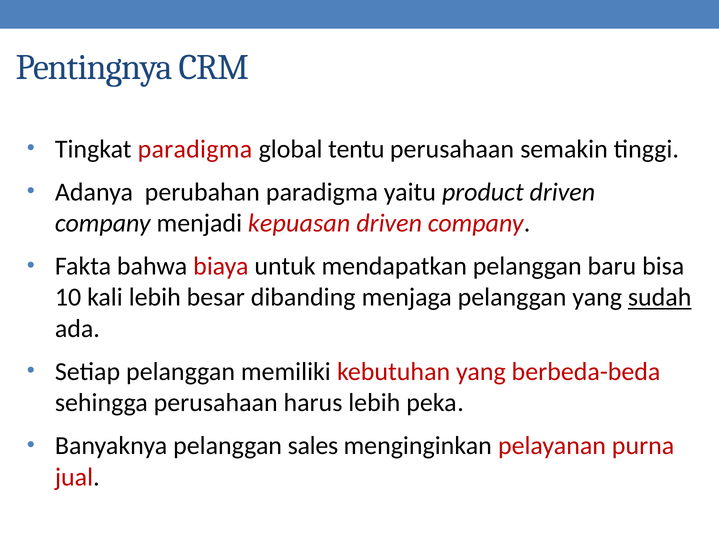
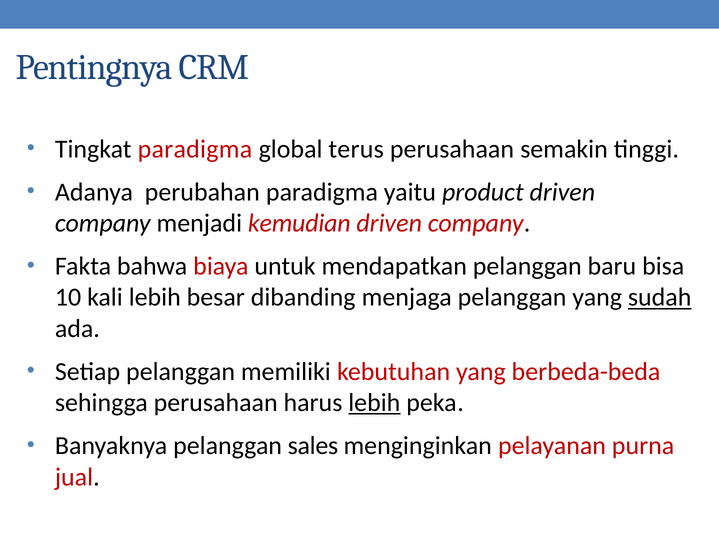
tentu: tentu -> terus (356, 149)
kepuasan: kepuasan -> kemudian (299, 223)
lebih underline: none -> present (374, 403)
